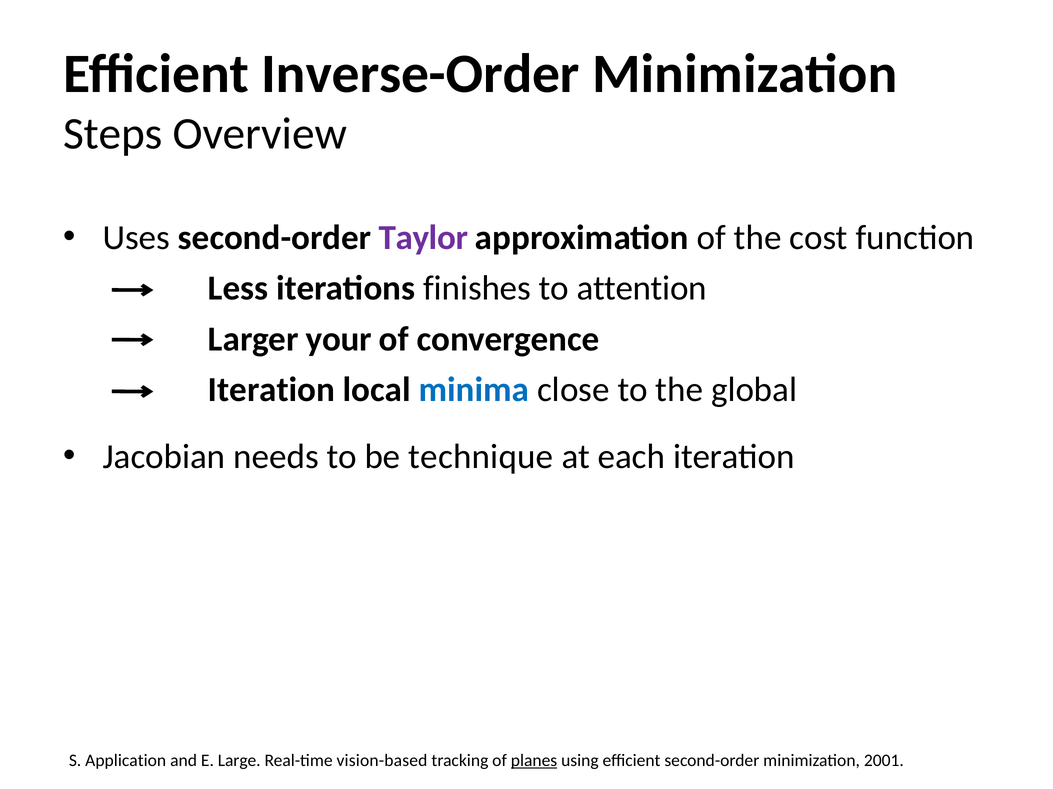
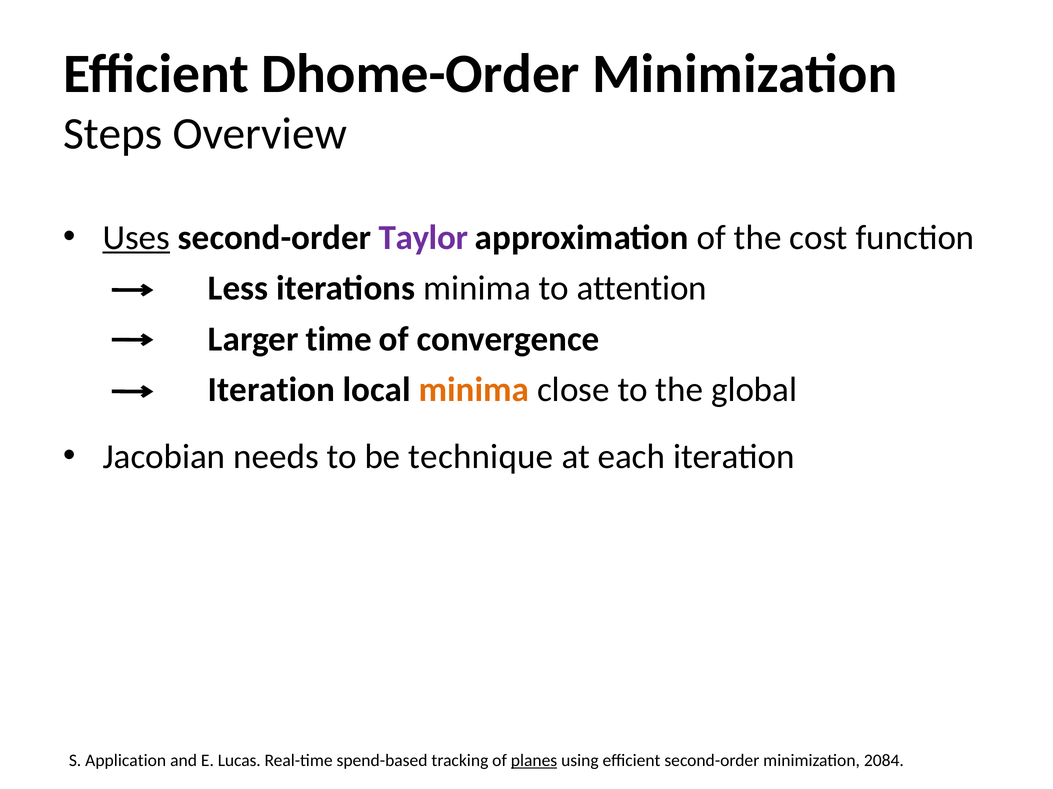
Inverse-Order: Inverse-Order -> Dhome-Order (421, 74)
Uses underline: none -> present (136, 238)
iterations finishes: finishes -> minima (477, 289)
your: your -> time (339, 339)
minima colour: blue -> orange (474, 390)
Large: Large -> Lucas (239, 761)
vision-based: vision-based -> spend-based (382, 761)
2001: 2001 -> 2084 (884, 761)
